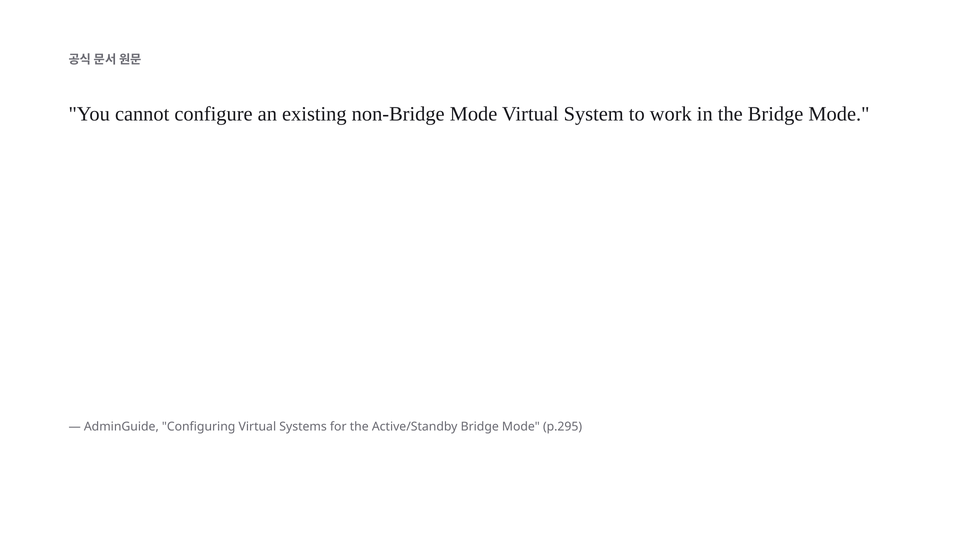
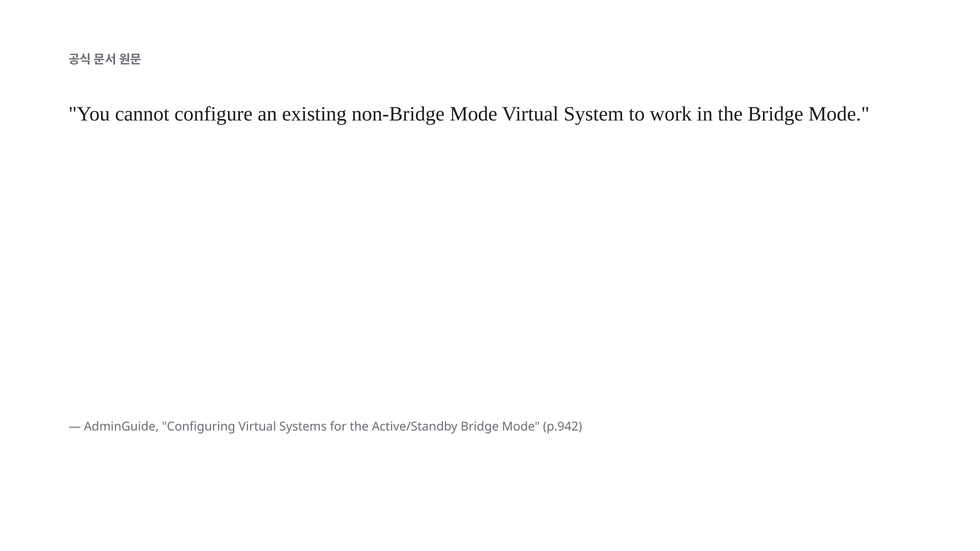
p.295: p.295 -> p.942 (563, 427)
